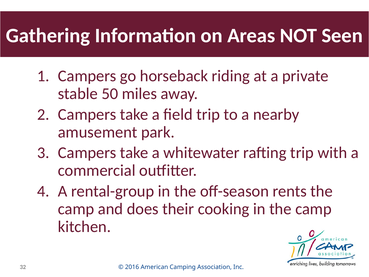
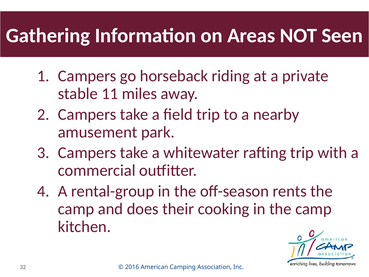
50: 50 -> 11 (110, 94)
